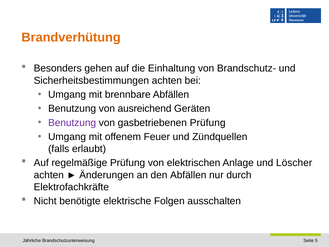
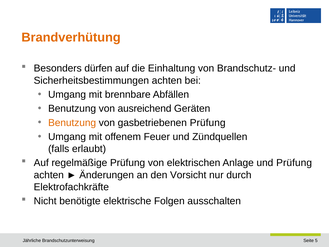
gehen: gehen -> dürfen (98, 68)
Benutzung colour: purple -> orange (72, 123)
und Löscher: Löscher -> Prüfung (294, 163)
den Abfällen: Abfällen -> Vorsicht (188, 175)
